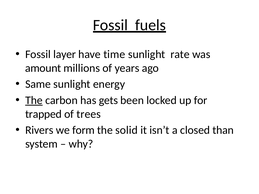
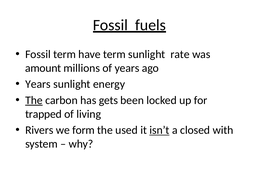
Fossil layer: layer -> term (65, 54)
have time: time -> term (114, 54)
Same: Same -> Years (38, 84)
trees: trees -> living (89, 114)
solid: solid -> used (127, 130)
isn’t underline: none -> present (159, 130)
than: than -> with (223, 130)
